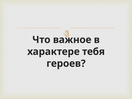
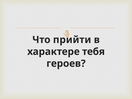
важное: важное -> прийти (72, 40)
